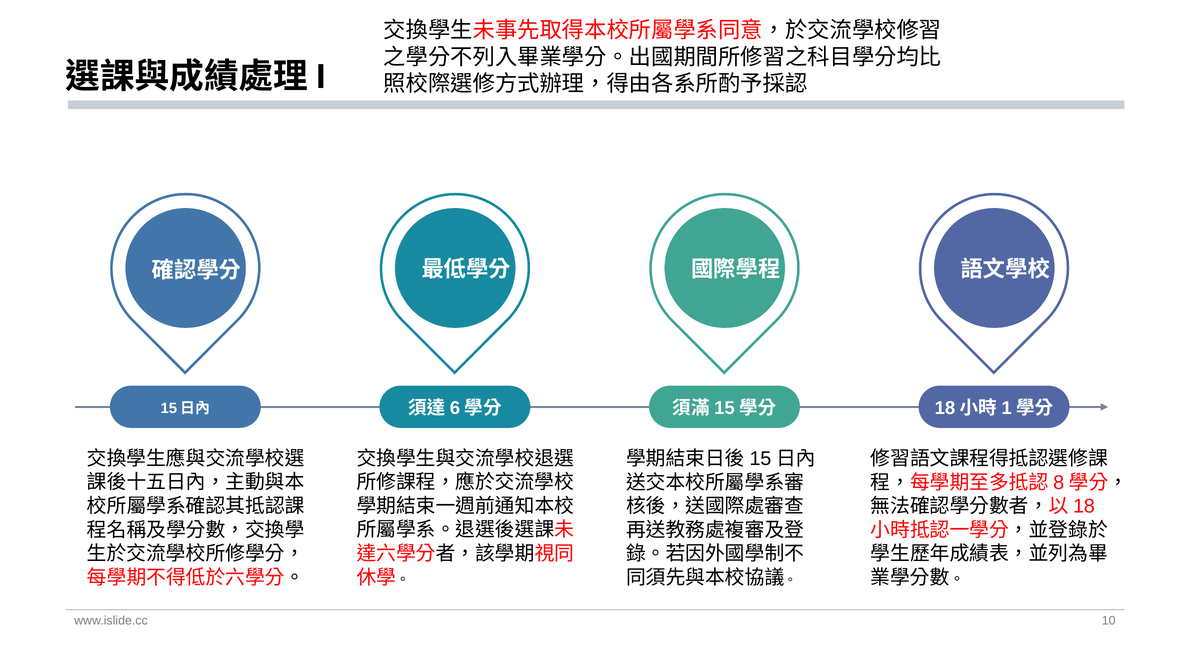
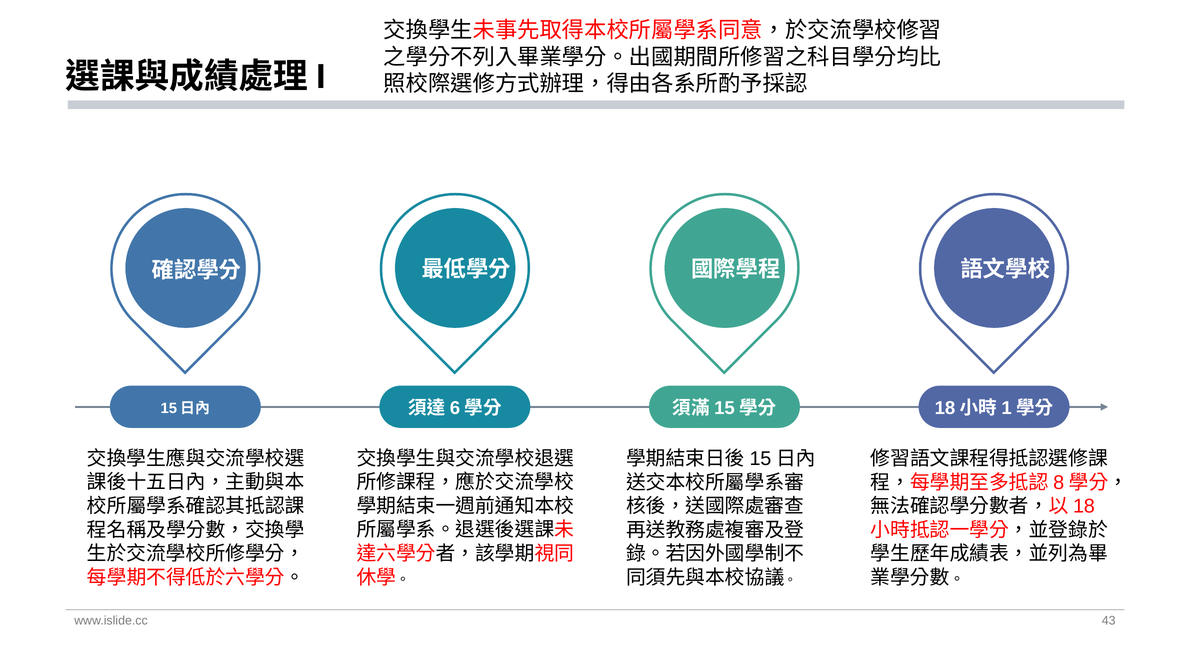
10: 10 -> 43 (1109, 620)
